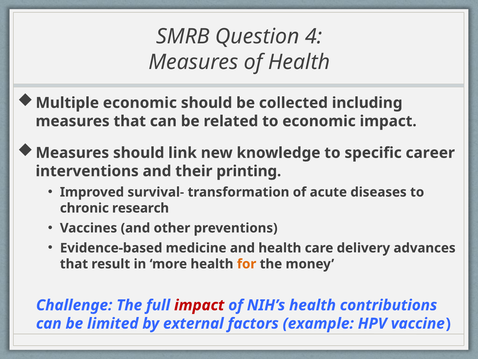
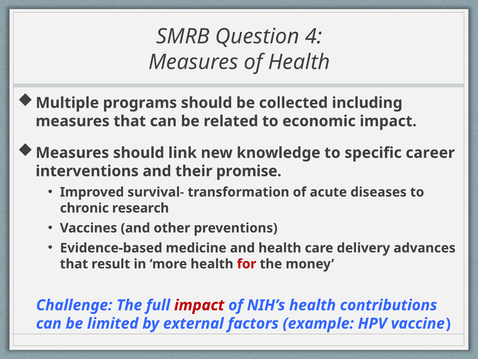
Multiple economic: economic -> programs (140, 103)
printing: printing -> promise (249, 171)
for colour: orange -> red (247, 264)
